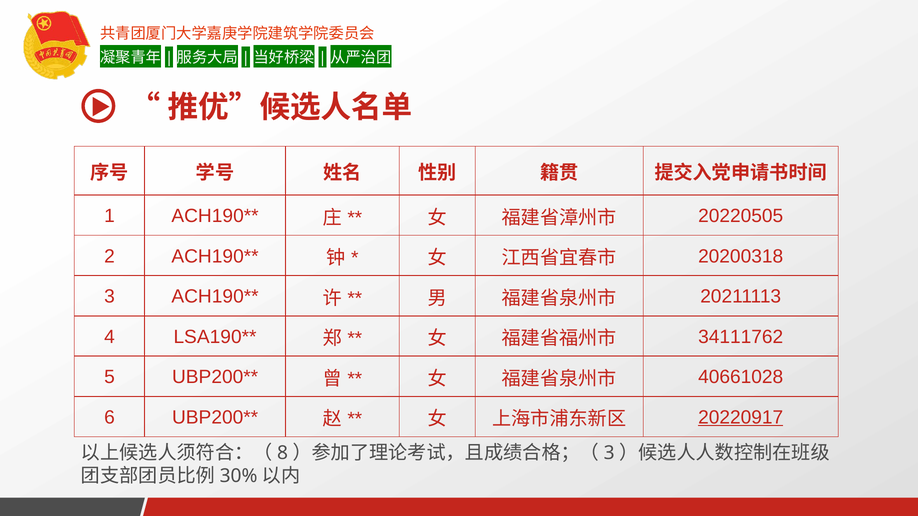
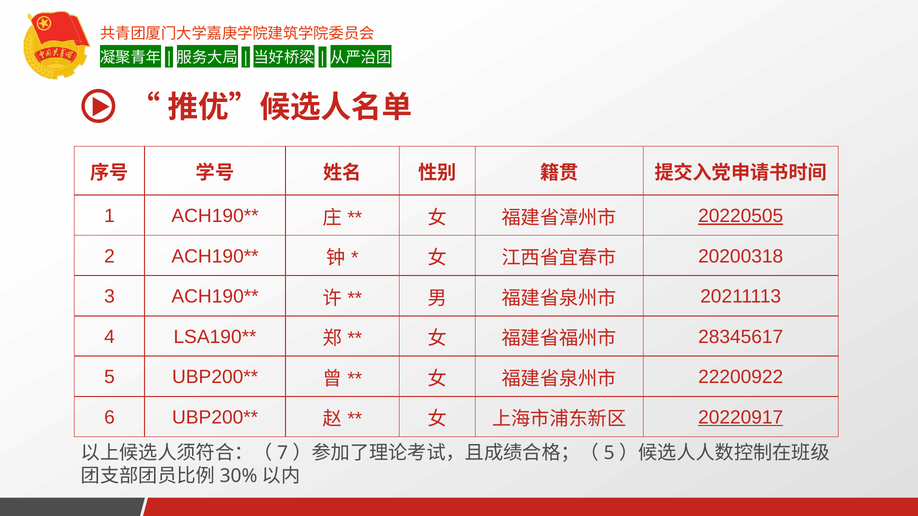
20220505 underline: none -> present (741, 216)
34111762: 34111762 -> 28345617 (741, 337)
40661028: 40661028 -> 22200922 (741, 377)
8: 8 -> 7 (283, 453)
3: 3 -> 5 (609, 453)
